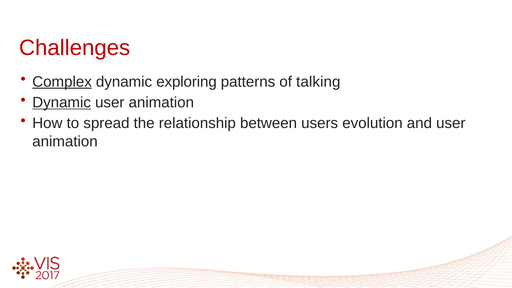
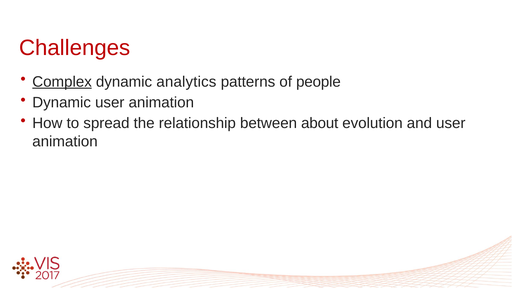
exploring: exploring -> analytics (186, 82)
talking: talking -> people (318, 82)
Dynamic underline: present -> none (62, 103)
users: users -> about (320, 123)
